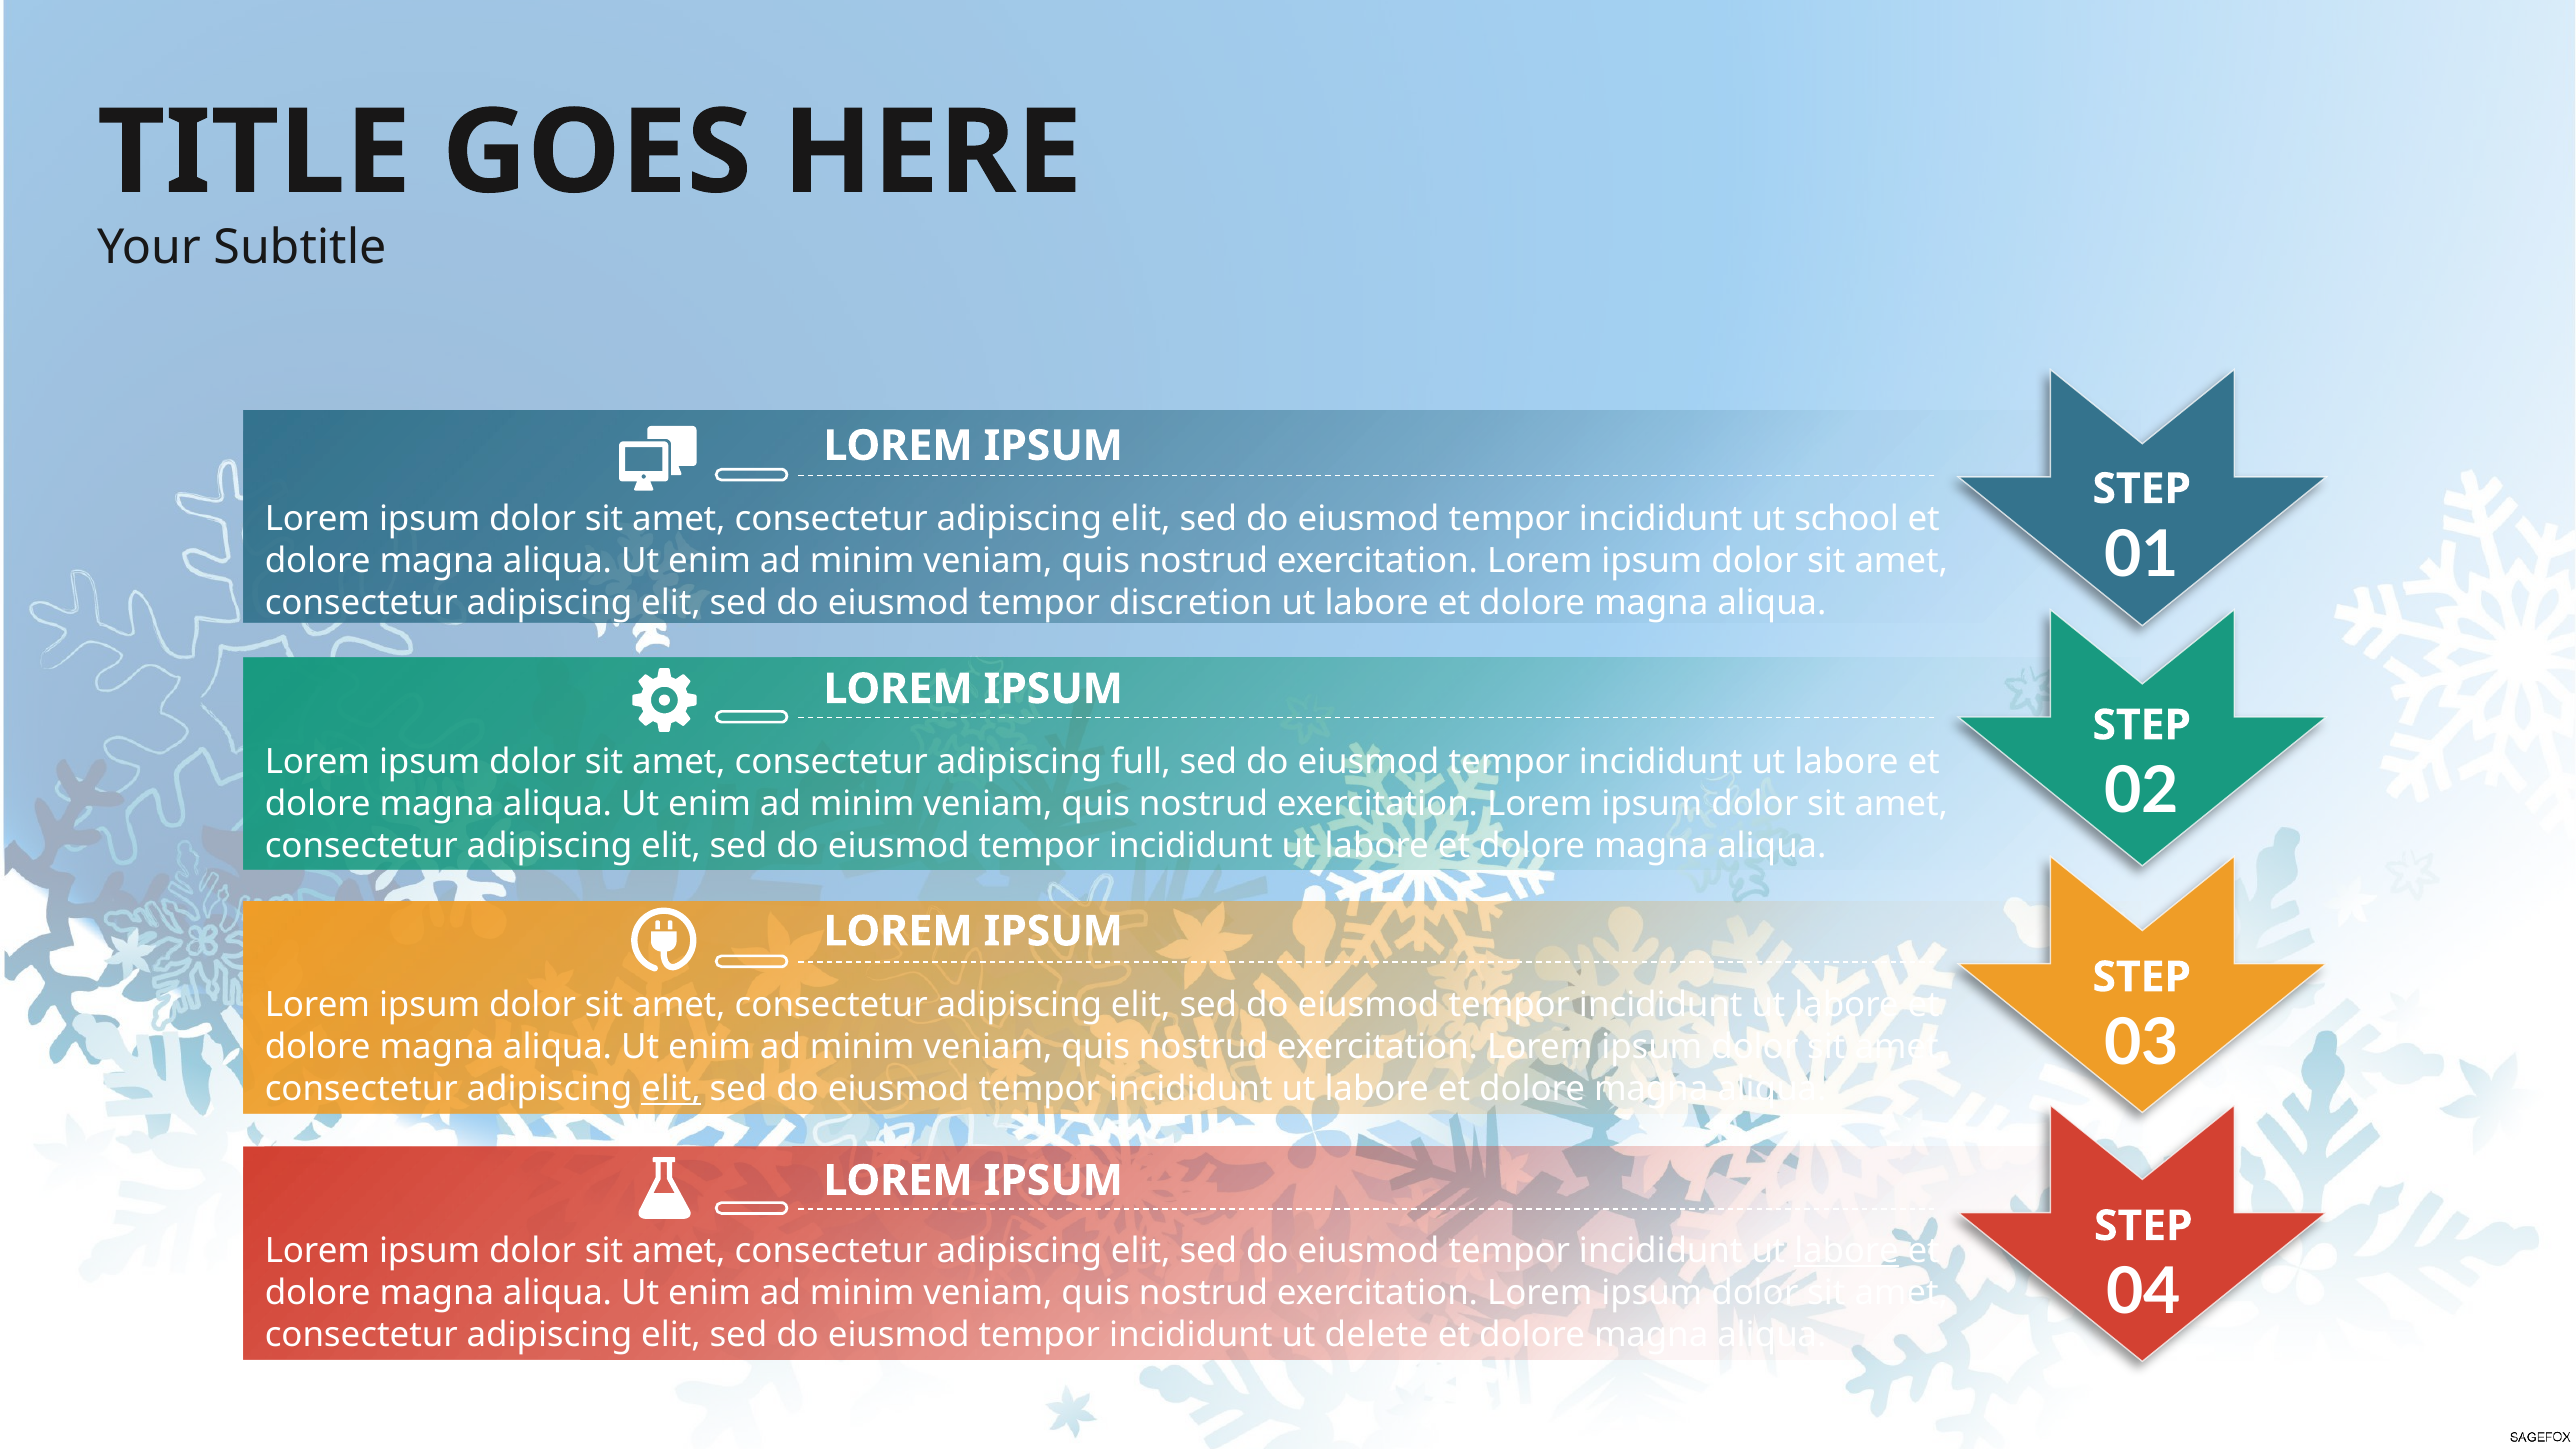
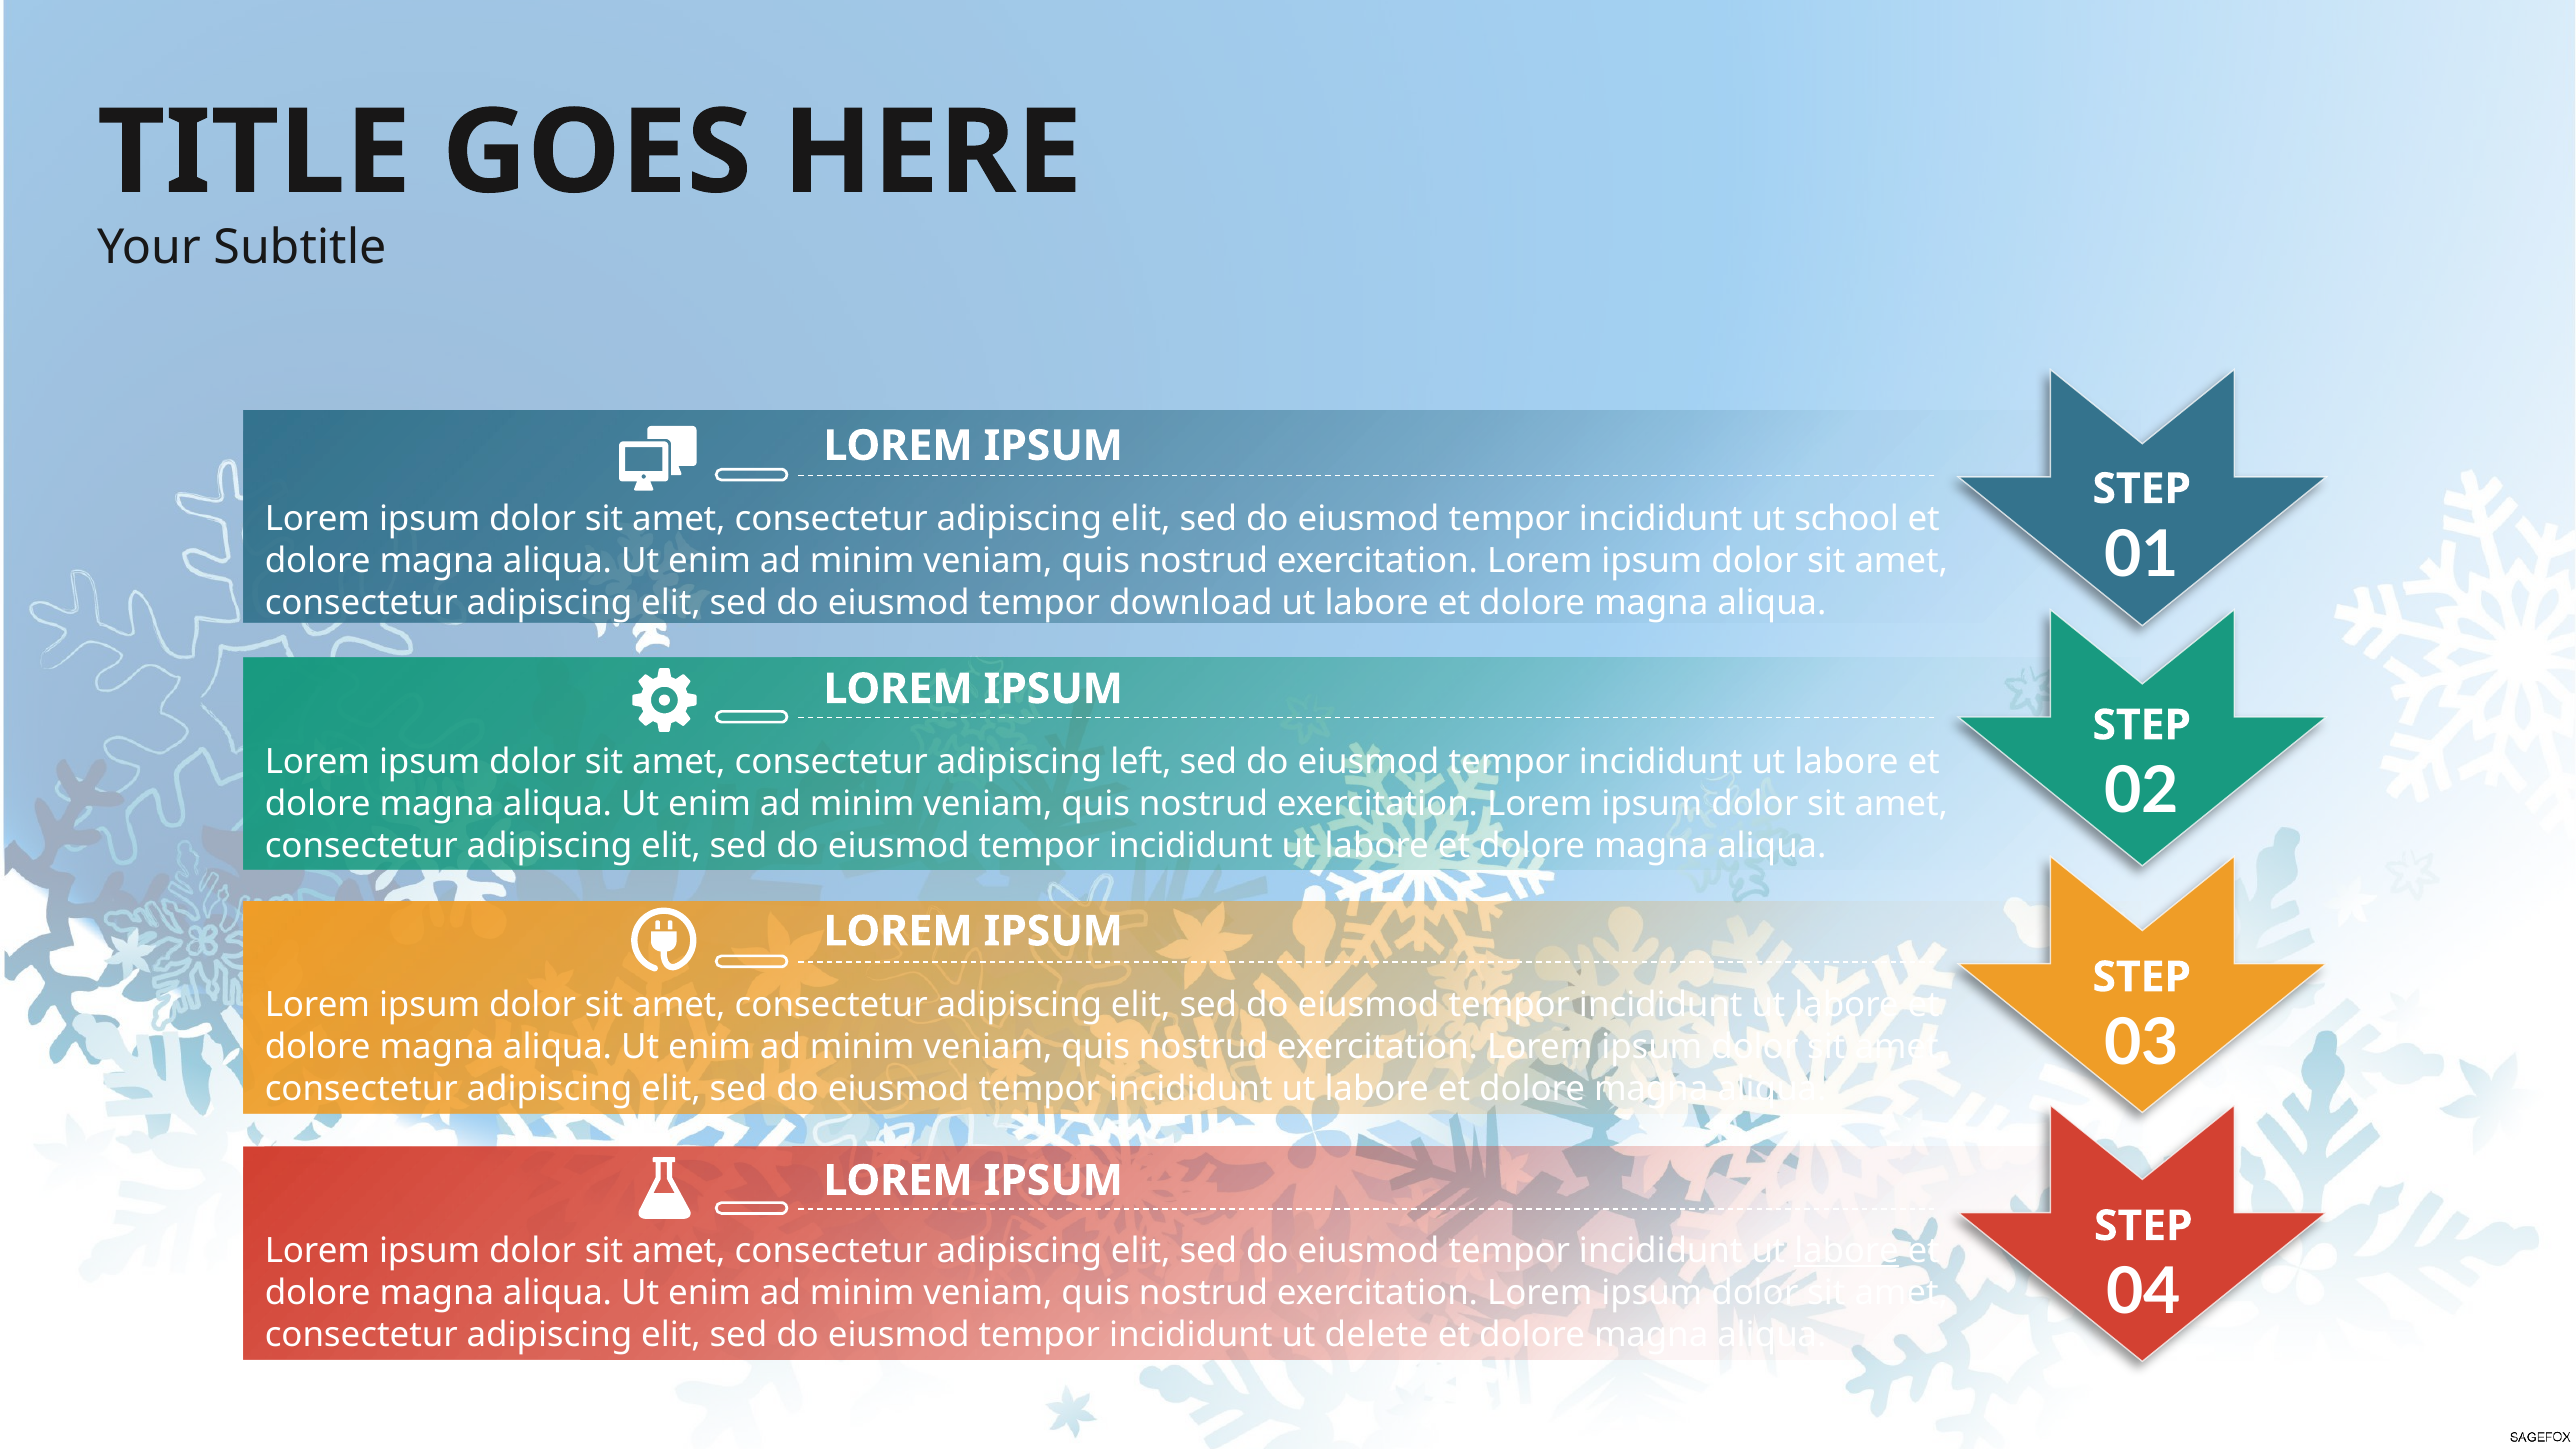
discretion: discretion -> download (1191, 603)
full: full -> left (1141, 762)
elit underline: present -> none (671, 1089)
